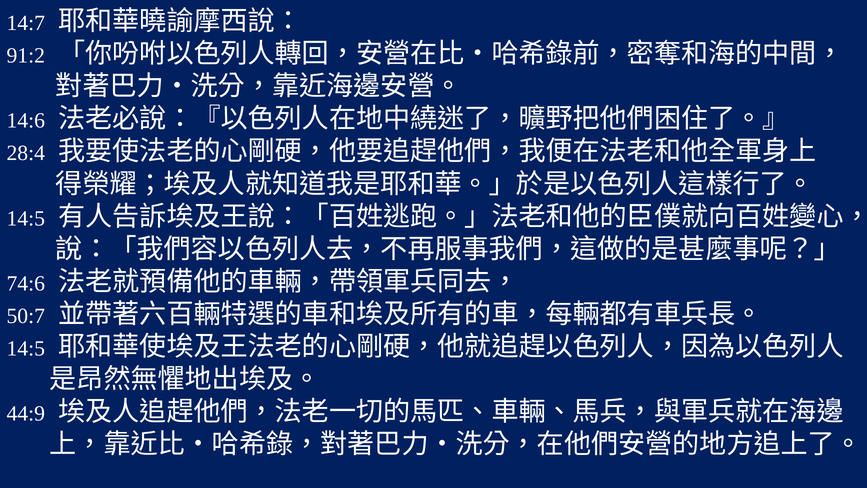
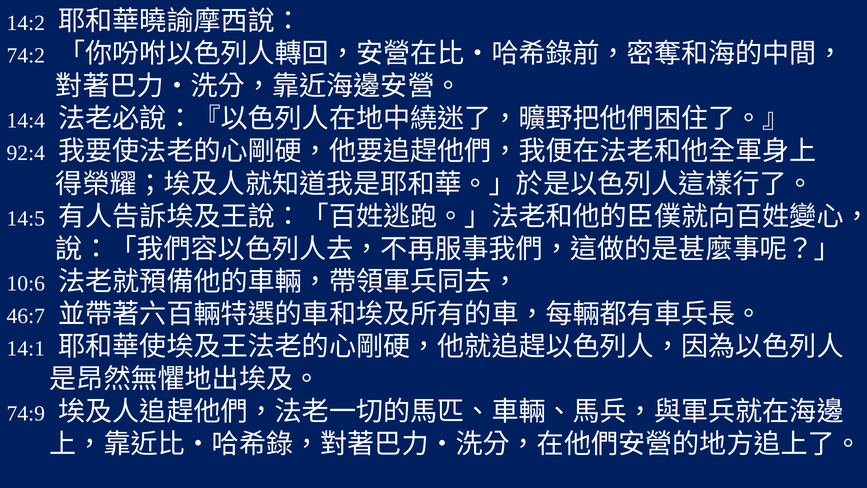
14:7: 14:7 -> 14:2 (26, 23)
91:2: 91:2 -> 74:2 (26, 56)
14:6: 14:6 -> 14:4 (26, 121)
28:4: 28:4 -> 92:4 (26, 153)
74:6: 74:6 -> 10:6 (26, 283)
50:7: 50:7 -> 46:7 (26, 316)
14:5: 14:5 -> 14:1 (26, 348)
44:9: 44:9 -> 74:9 (26, 413)
